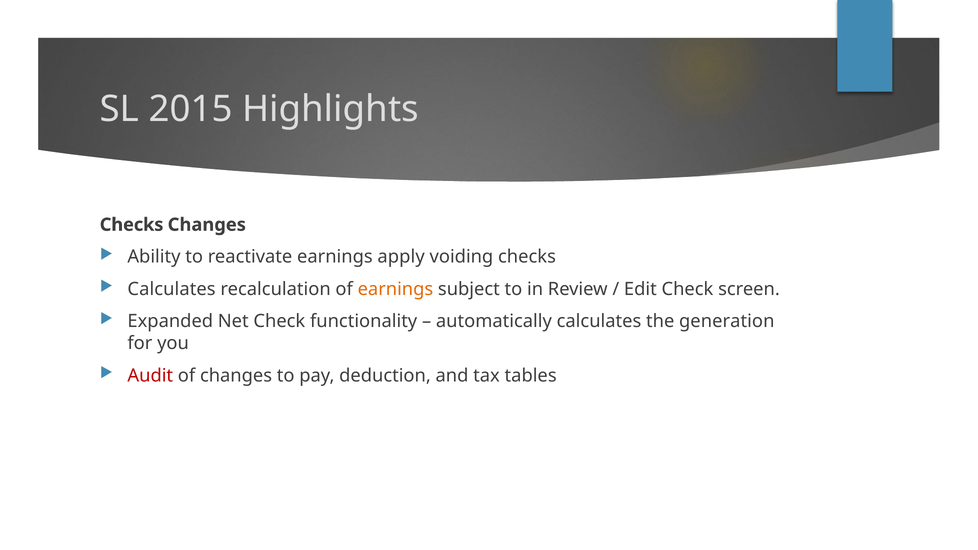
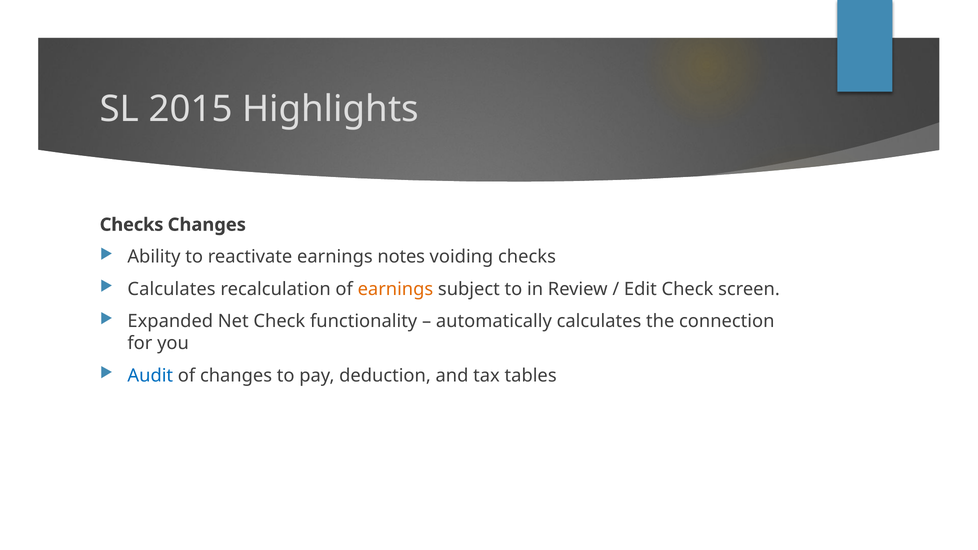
apply: apply -> notes (401, 257)
generation: generation -> connection (727, 321)
Audit colour: red -> blue (150, 376)
